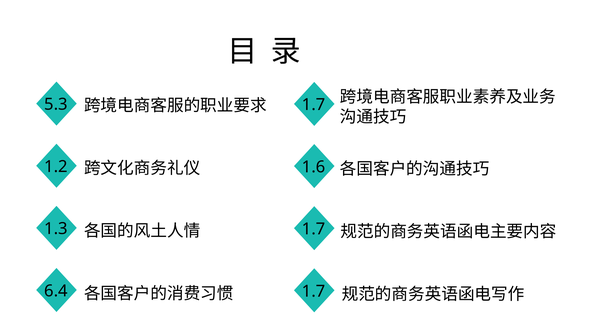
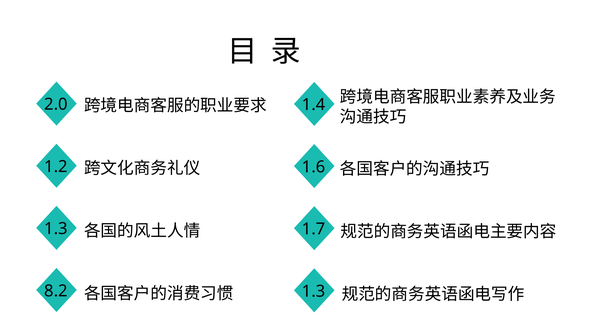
5.3: 5.3 -> 2.0 (56, 104)
1.7: 1.7 -> 1.4 (314, 105)
6.4: 6.4 -> 8.2 (56, 291)
1.7: 1.7 -> 1.3 (314, 291)
